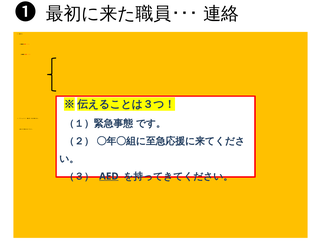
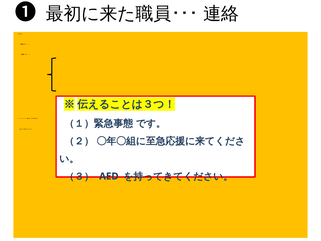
AED underline: present -> none (109, 176)
